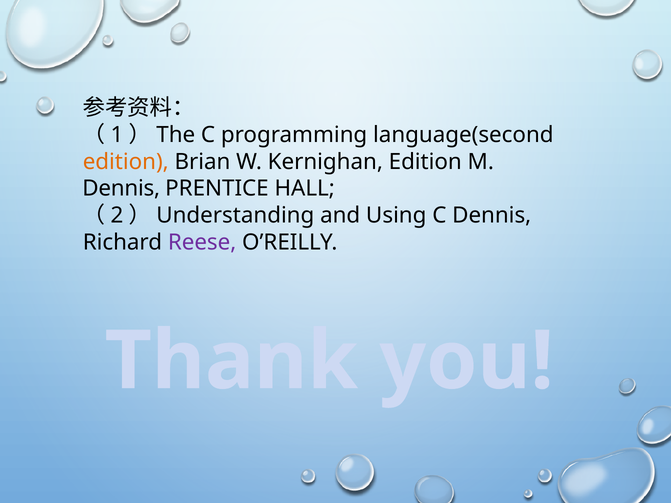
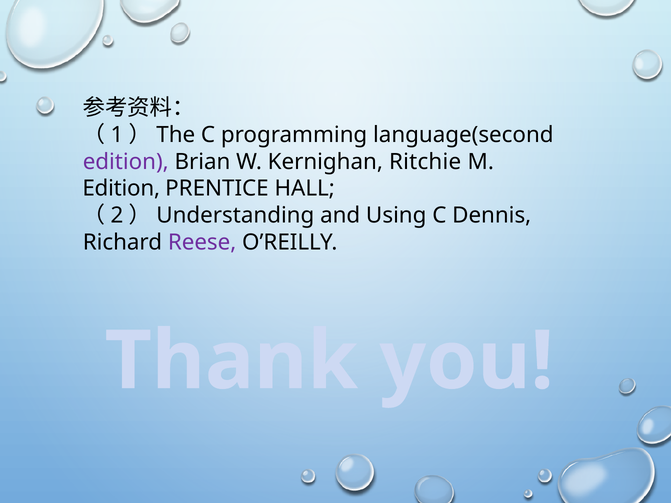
edition colour: orange -> purple (126, 162)
Kernighan Edition: Edition -> Ritchie (425, 162)
Dennis: Dennis -> Edition (121, 189)
